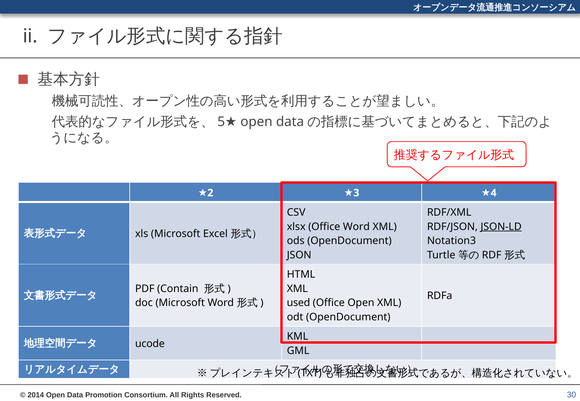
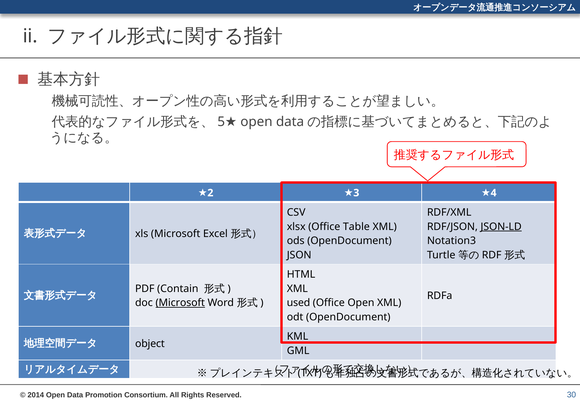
Office Word: Word -> Table (356, 227)
Microsoft underline: none -> present (180, 303)
ucode: ucode -> object (150, 344)
